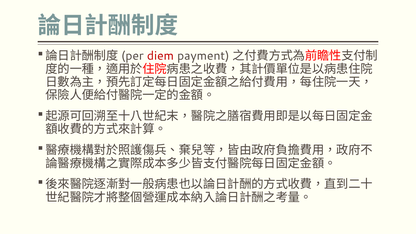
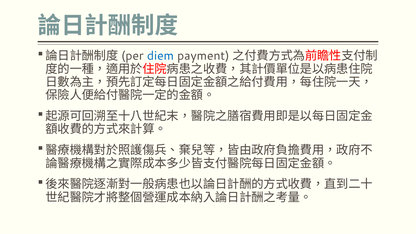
diem colour: red -> blue (160, 56)
